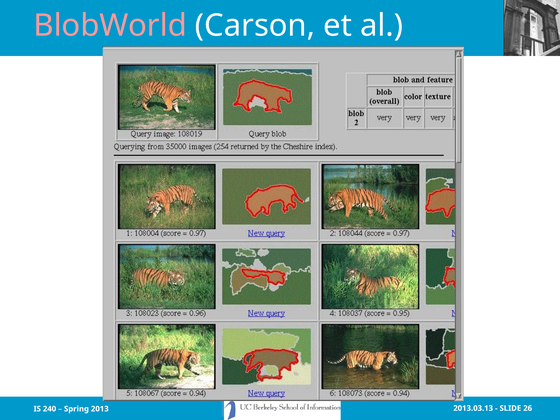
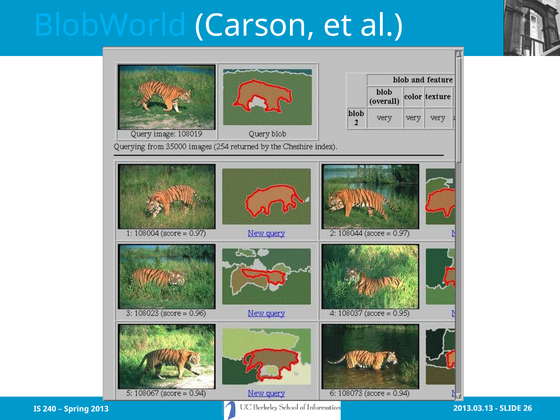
BlobWorld colour: pink -> light blue (110, 26)
